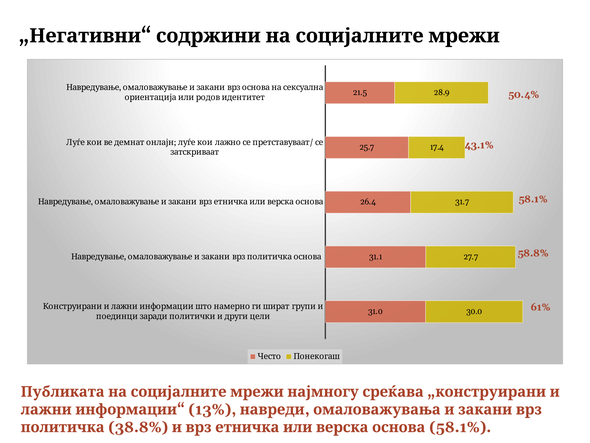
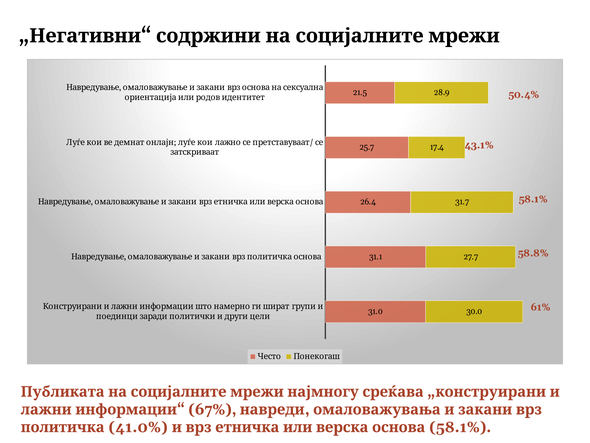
13%: 13% -> 67% (212, 409)
38.8%: 38.8% -> 41.0% (138, 427)
